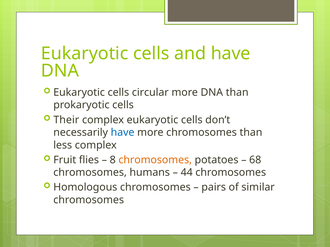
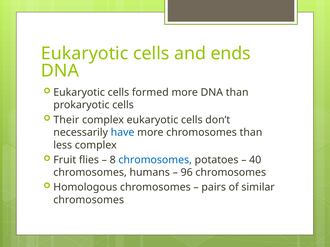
and have: have -> ends (231, 54)
circular: circular -> formed (150, 93)
chromosomes colour: orange -> blue (155, 160)
68: 68 -> 40 (255, 160)
44: 44 -> 96 (187, 173)
